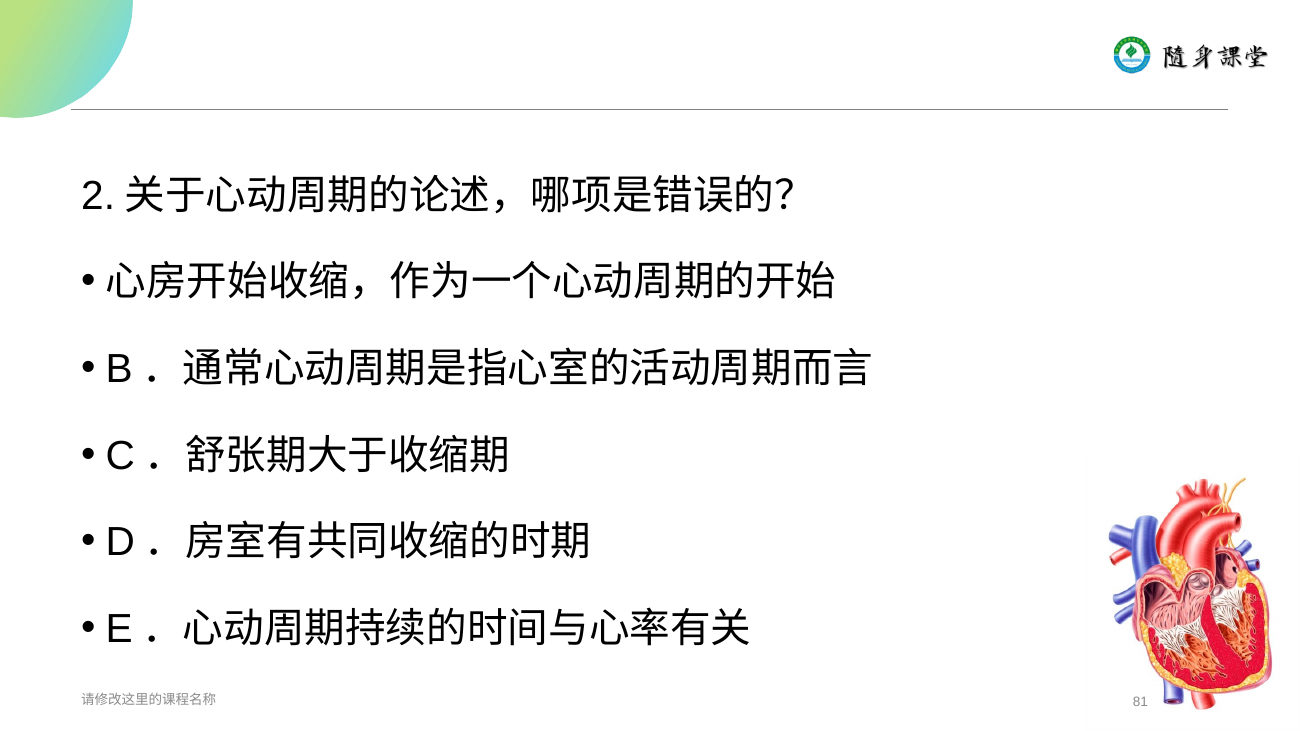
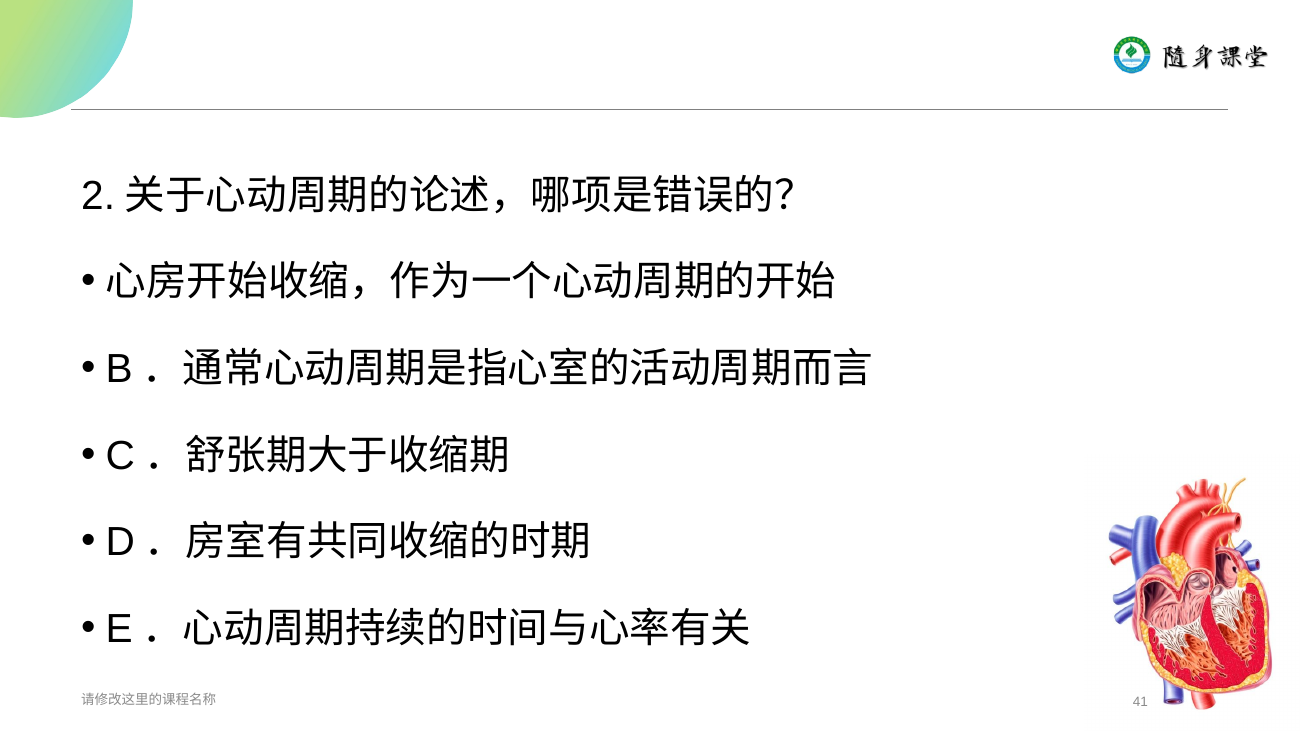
81: 81 -> 41 (1141, 702)
